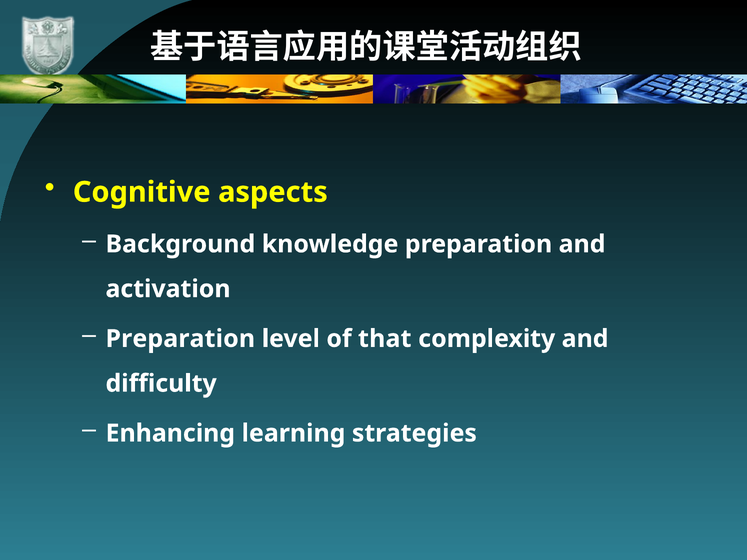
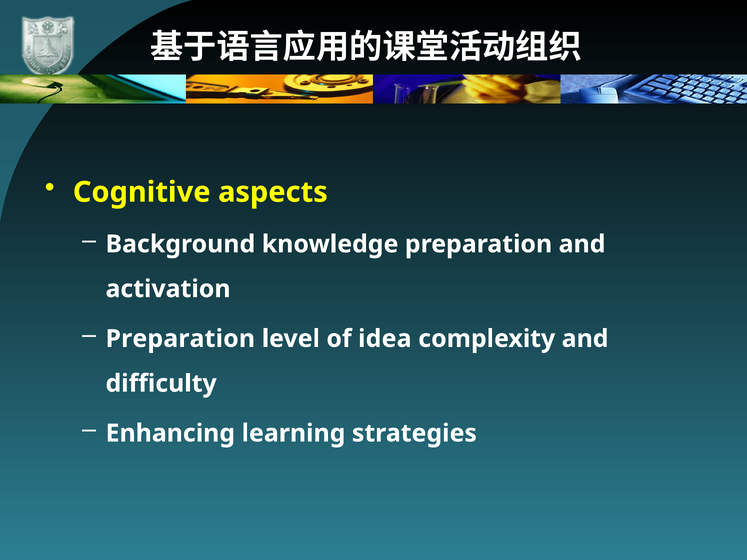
that: that -> idea (385, 339)
